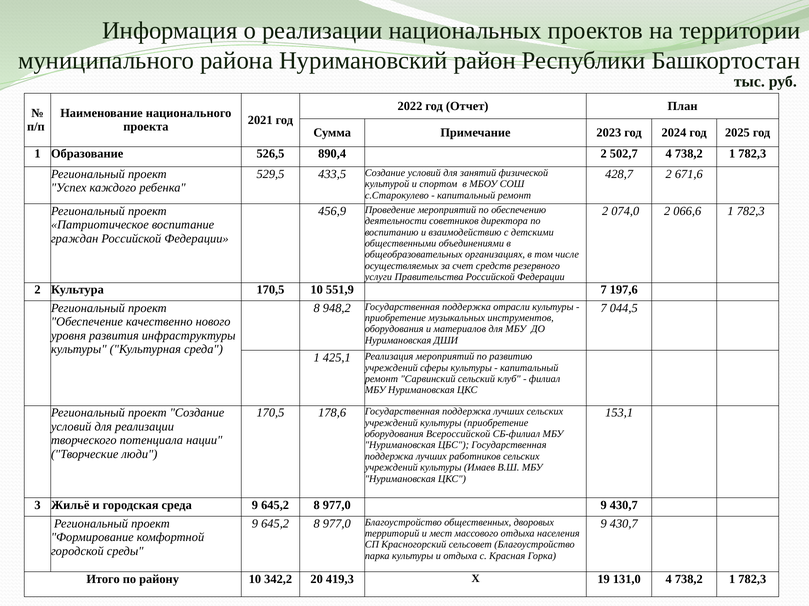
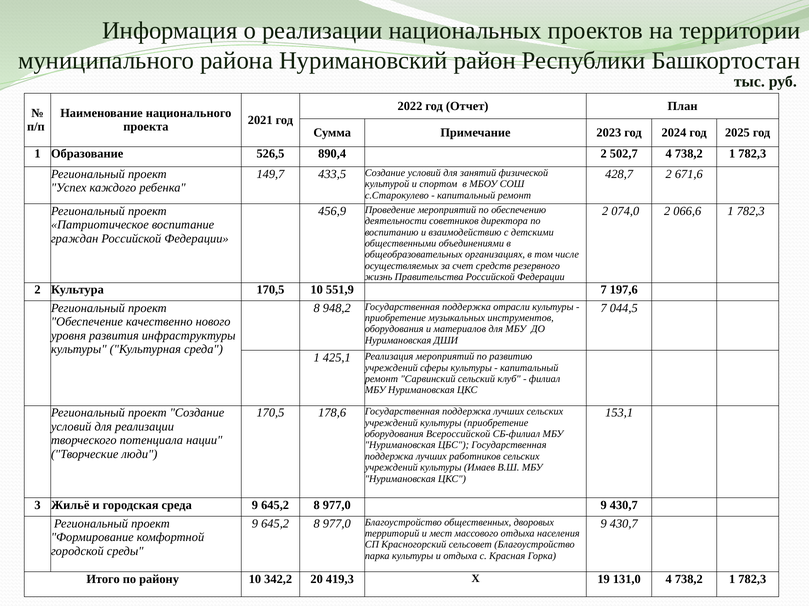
529,5: 529,5 -> 149,7 (270, 174)
услуги: услуги -> жизнь (379, 277)
